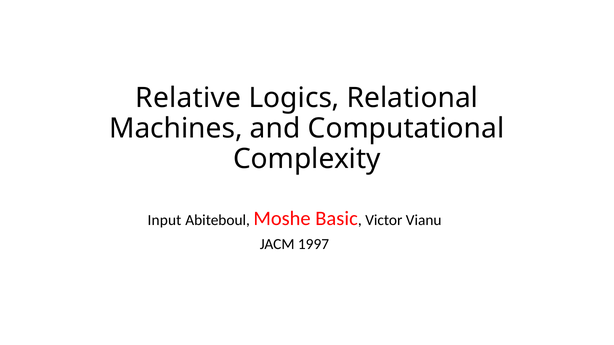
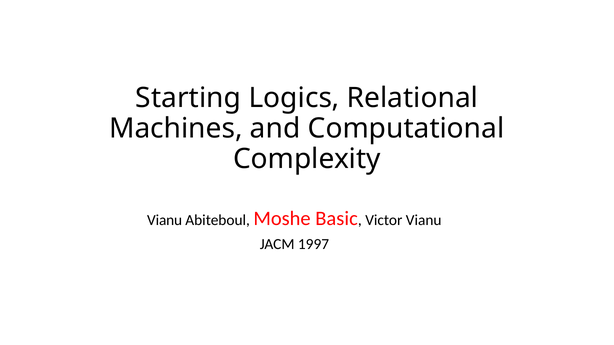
Relative: Relative -> Starting (188, 98)
Input: Input -> Vianu (165, 220)
